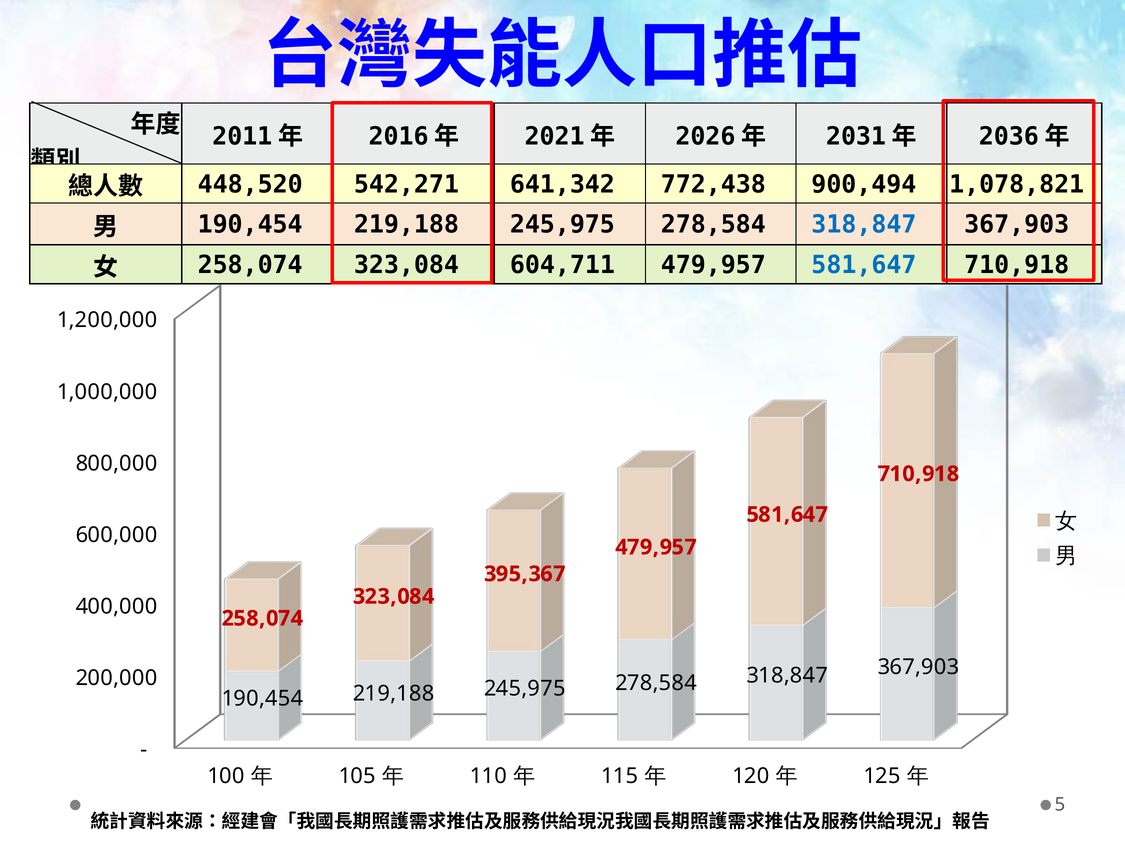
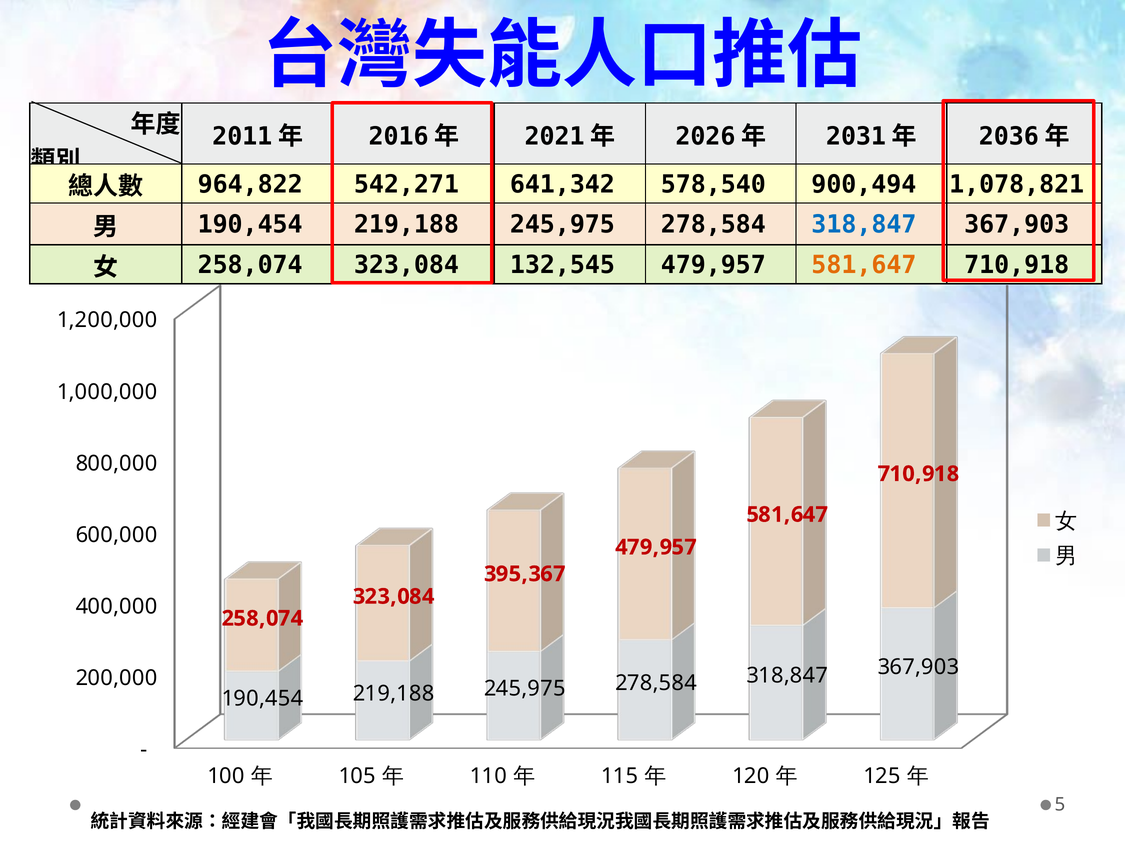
448,520: 448,520 -> 964,822 (250, 184)
772,438: 772,438 -> 578,540 (713, 184)
604,711: 604,711 -> 132,545 (562, 265)
581,647 colour: blue -> orange (864, 265)
